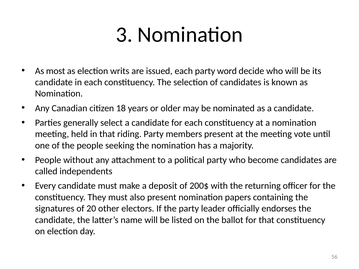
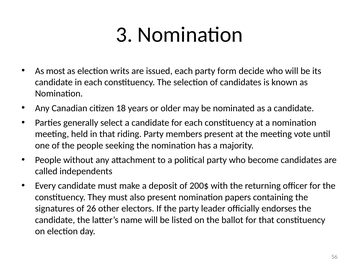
word: word -> form (227, 71)
20: 20 -> 26 (91, 209)
